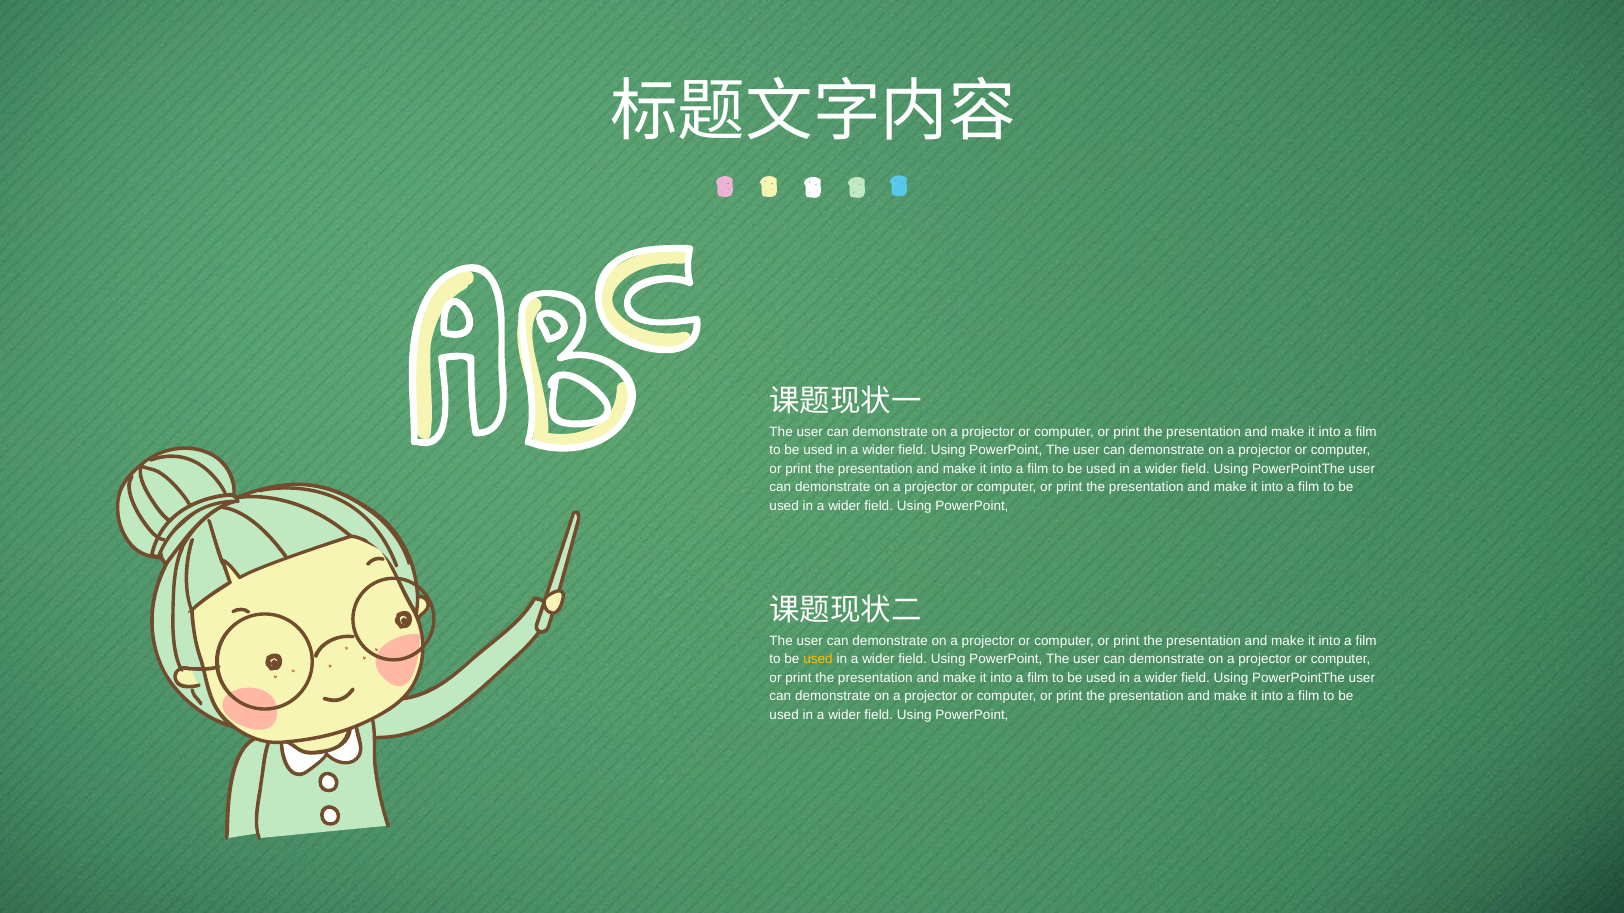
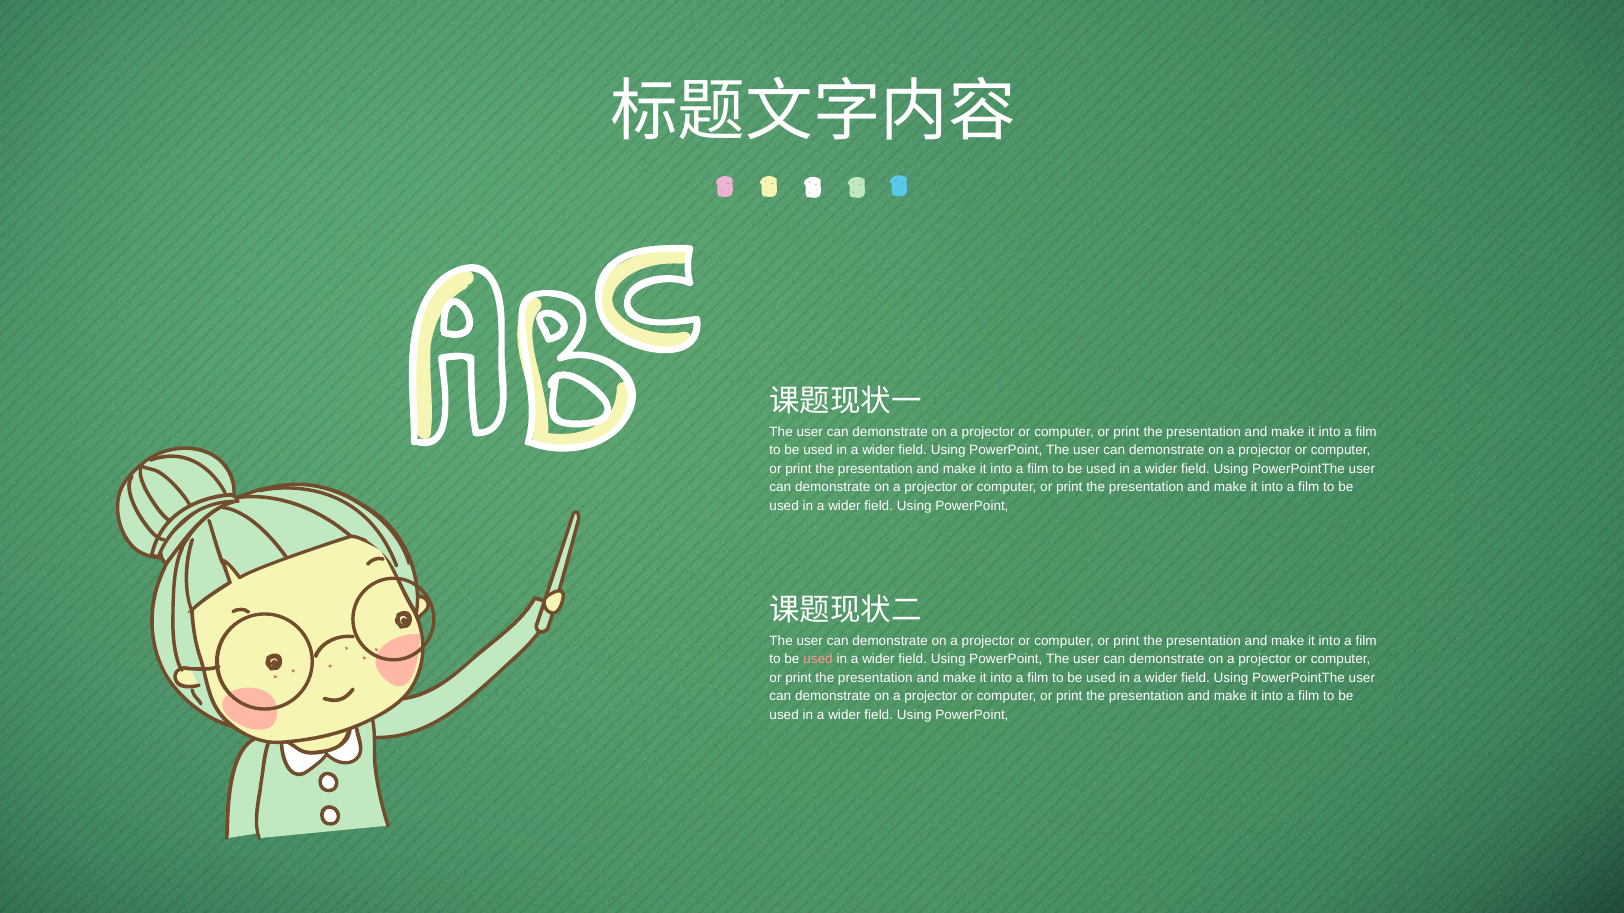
used colour: yellow -> pink (818, 660)
